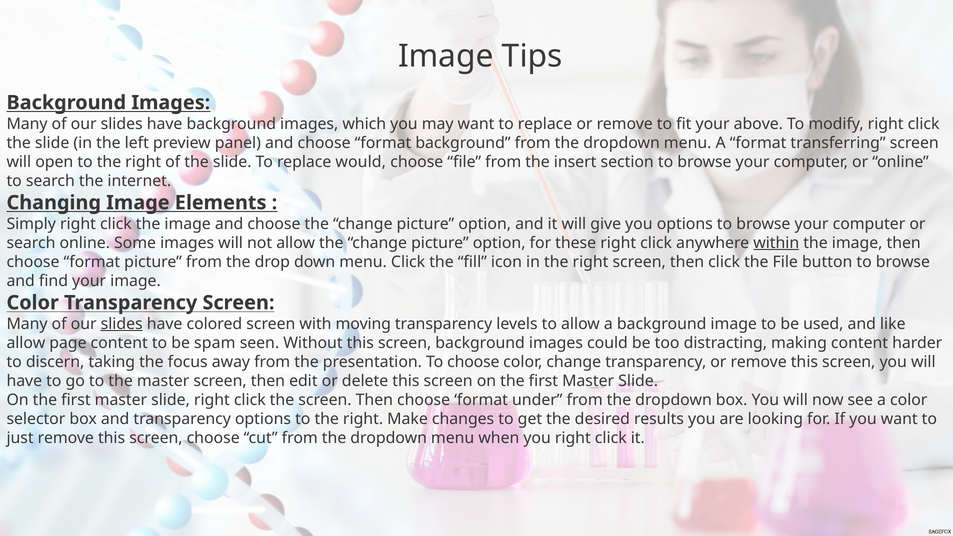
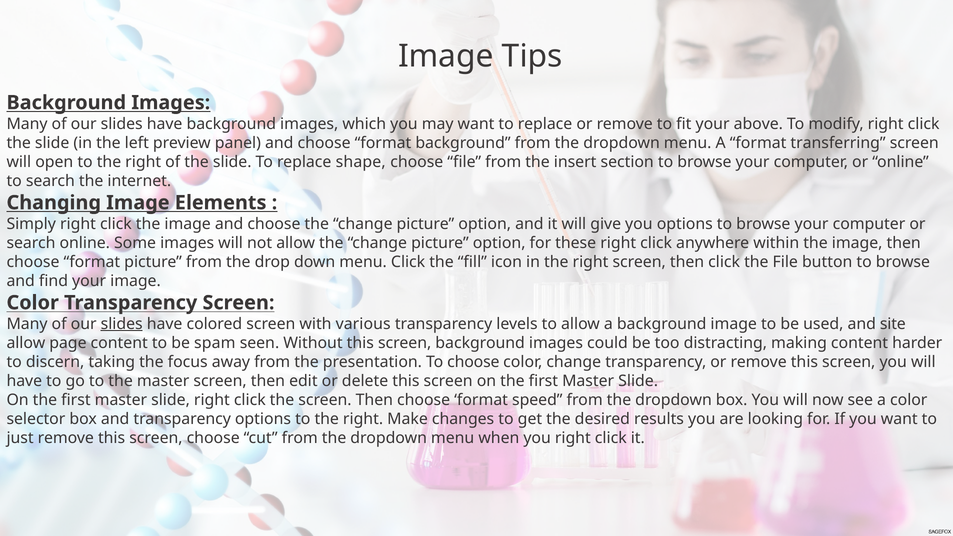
would: would -> shape (361, 162)
within underline: present -> none (776, 243)
moving: moving -> various (363, 324)
like: like -> site (893, 324)
under: under -> speed (537, 400)
